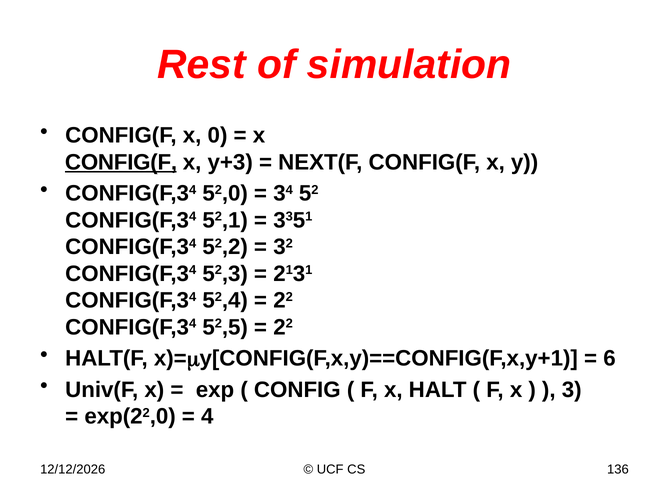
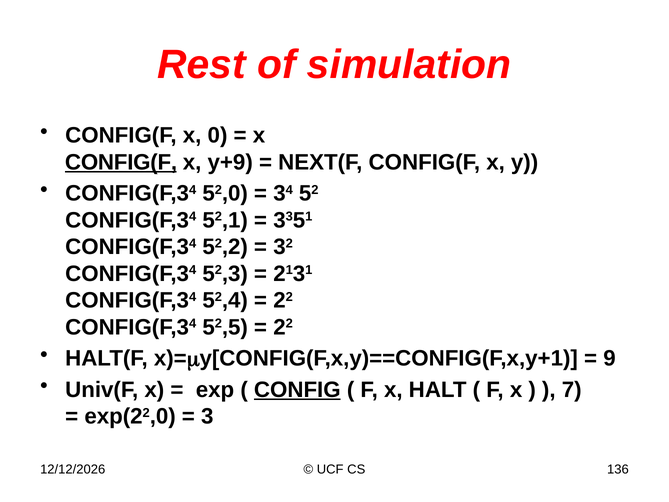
y+3: y+3 -> y+9 (230, 162)
6: 6 -> 9 (609, 358)
CONFIG underline: none -> present (297, 390)
3: 3 -> 7 (572, 390)
4: 4 -> 3 (207, 416)
